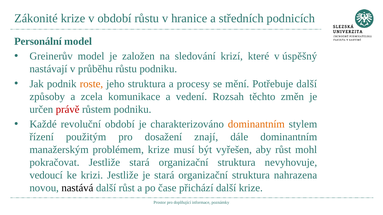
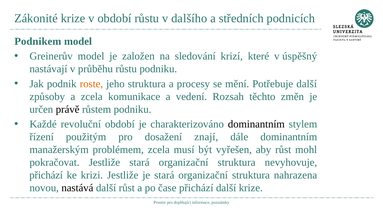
hranice: hranice -> dalšího (189, 18)
Personální: Personální -> Podnikem (38, 41)
právě colour: red -> black (68, 109)
dominantním colour: orange -> black (256, 124)
problémem krize: krize -> zcela (159, 150)
vedoucí: vedoucí -> přichází (46, 175)
